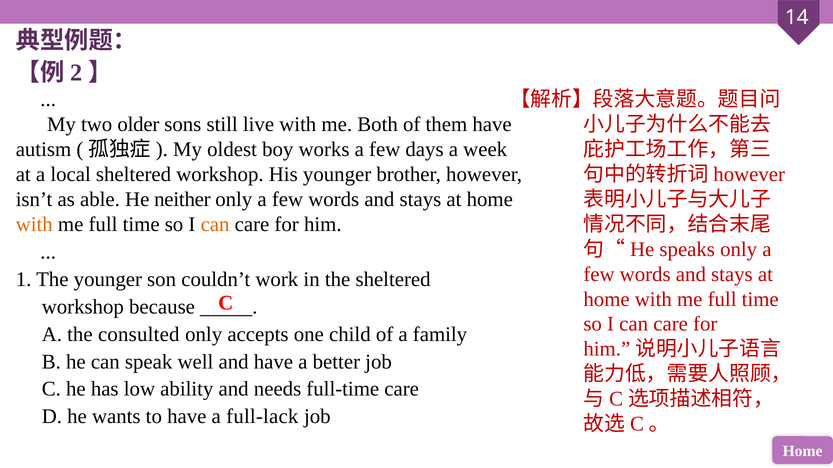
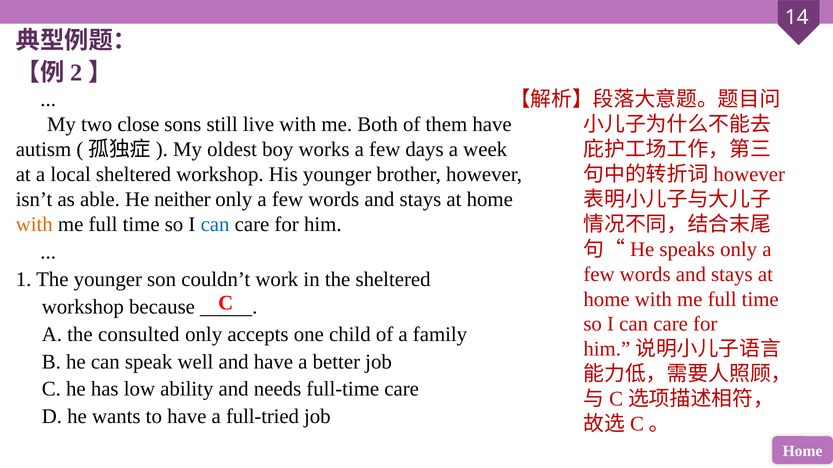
older: older -> close (138, 125)
can colour: orange -> blue (215, 225)
full-lack: full-lack -> full-tried (262, 417)
